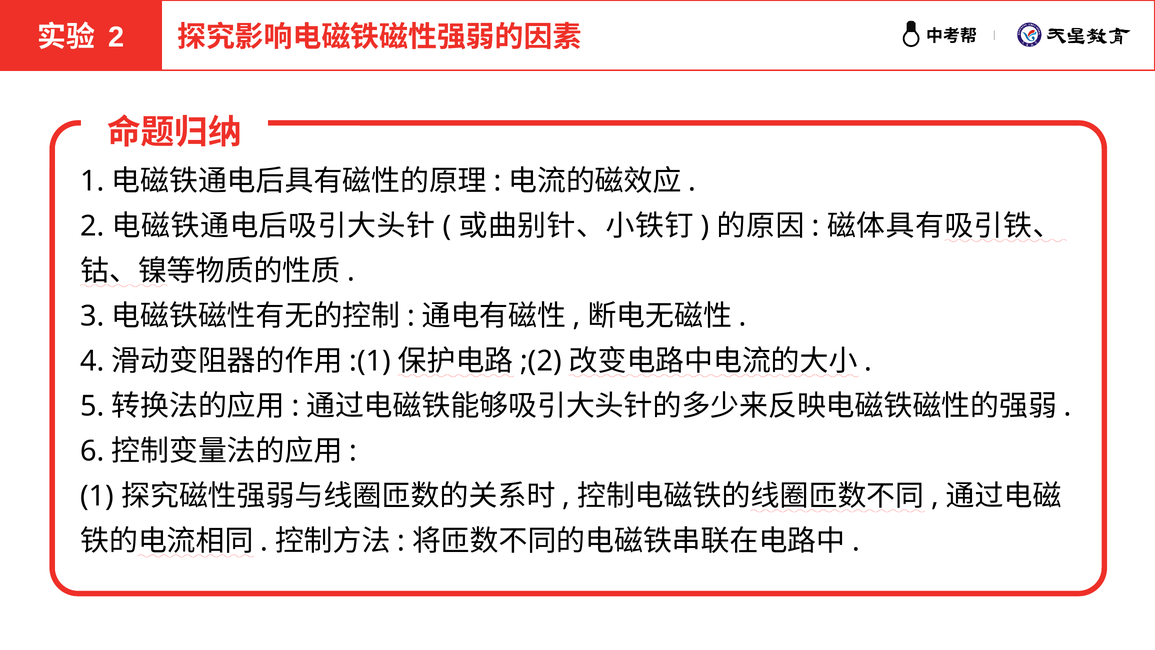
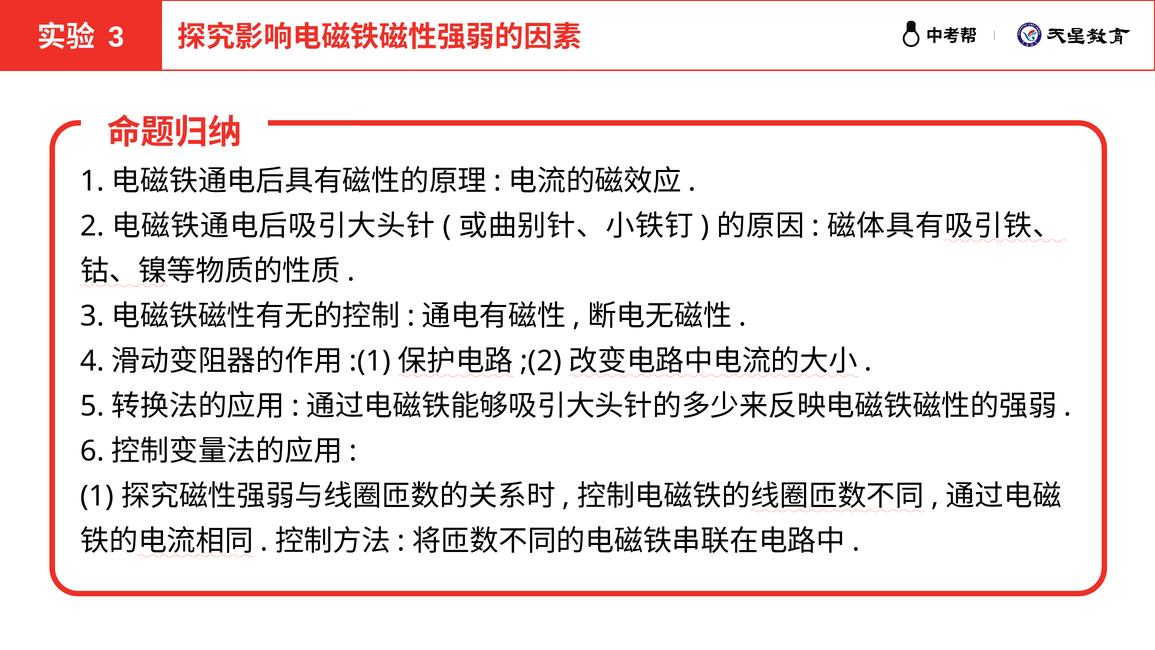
2: 2 -> 3 (116, 37)
